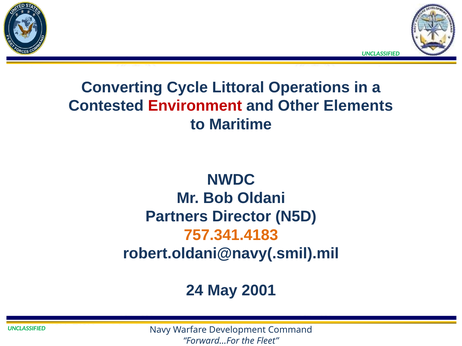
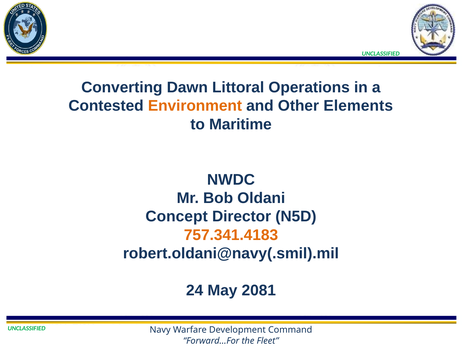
Cycle: Cycle -> Dawn (187, 88)
Environment colour: red -> orange (195, 106)
Partners: Partners -> Concept (177, 217)
2001: 2001 -> 2081 (259, 291)
